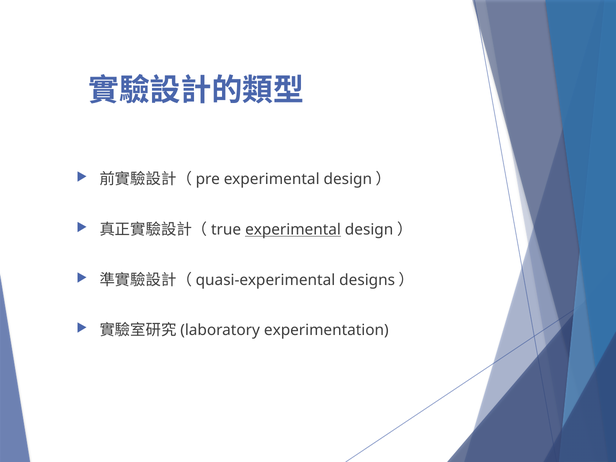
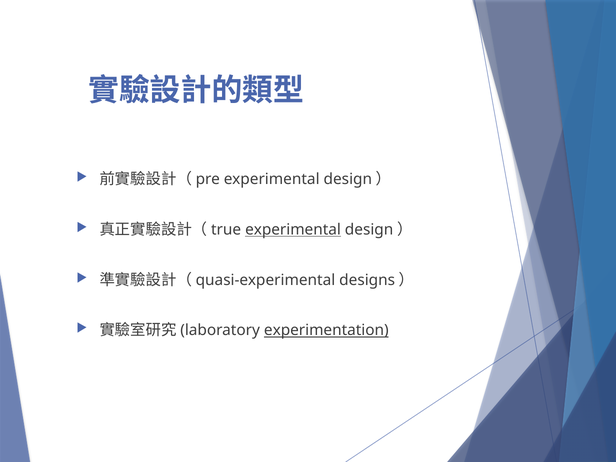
experimentation underline: none -> present (326, 330)
